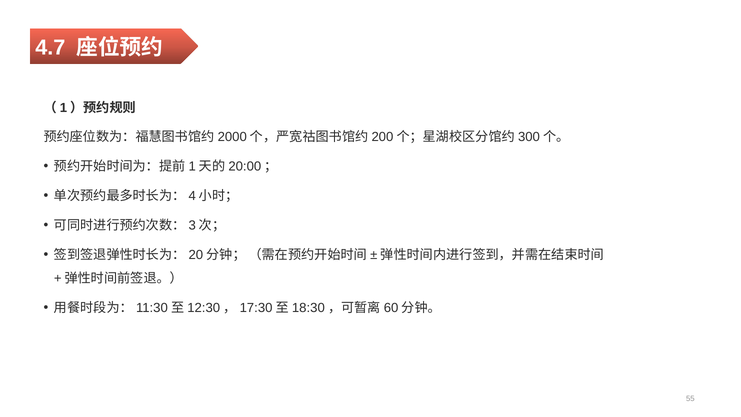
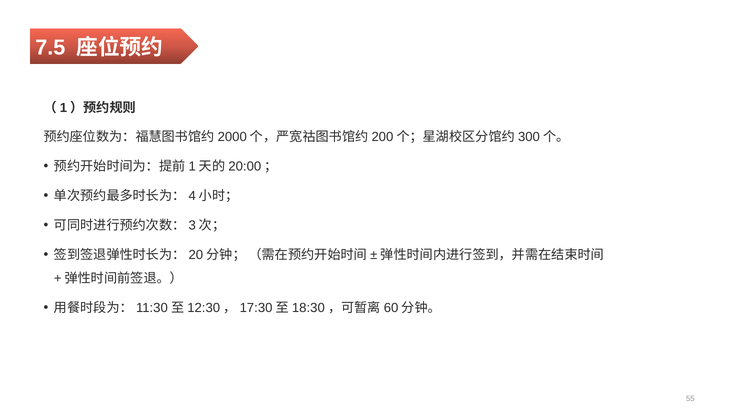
4.7: 4.7 -> 7.5 (50, 48)
